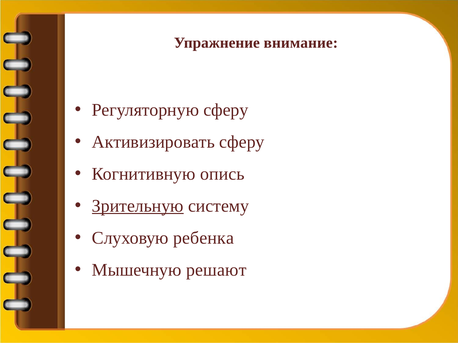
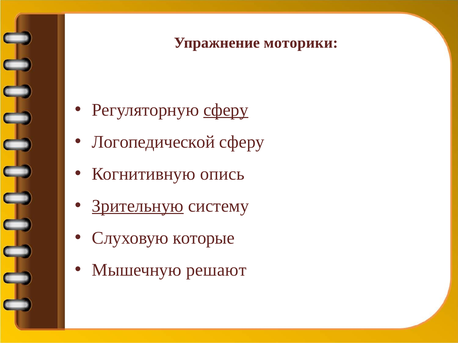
внимание: внимание -> моторики (301, 43)
сферу underline: none -> present (226, 110)
Активизировать: Активизировать -> Логопедической (153, 142)
ребенка: ребенка -> которые (204, 238)
